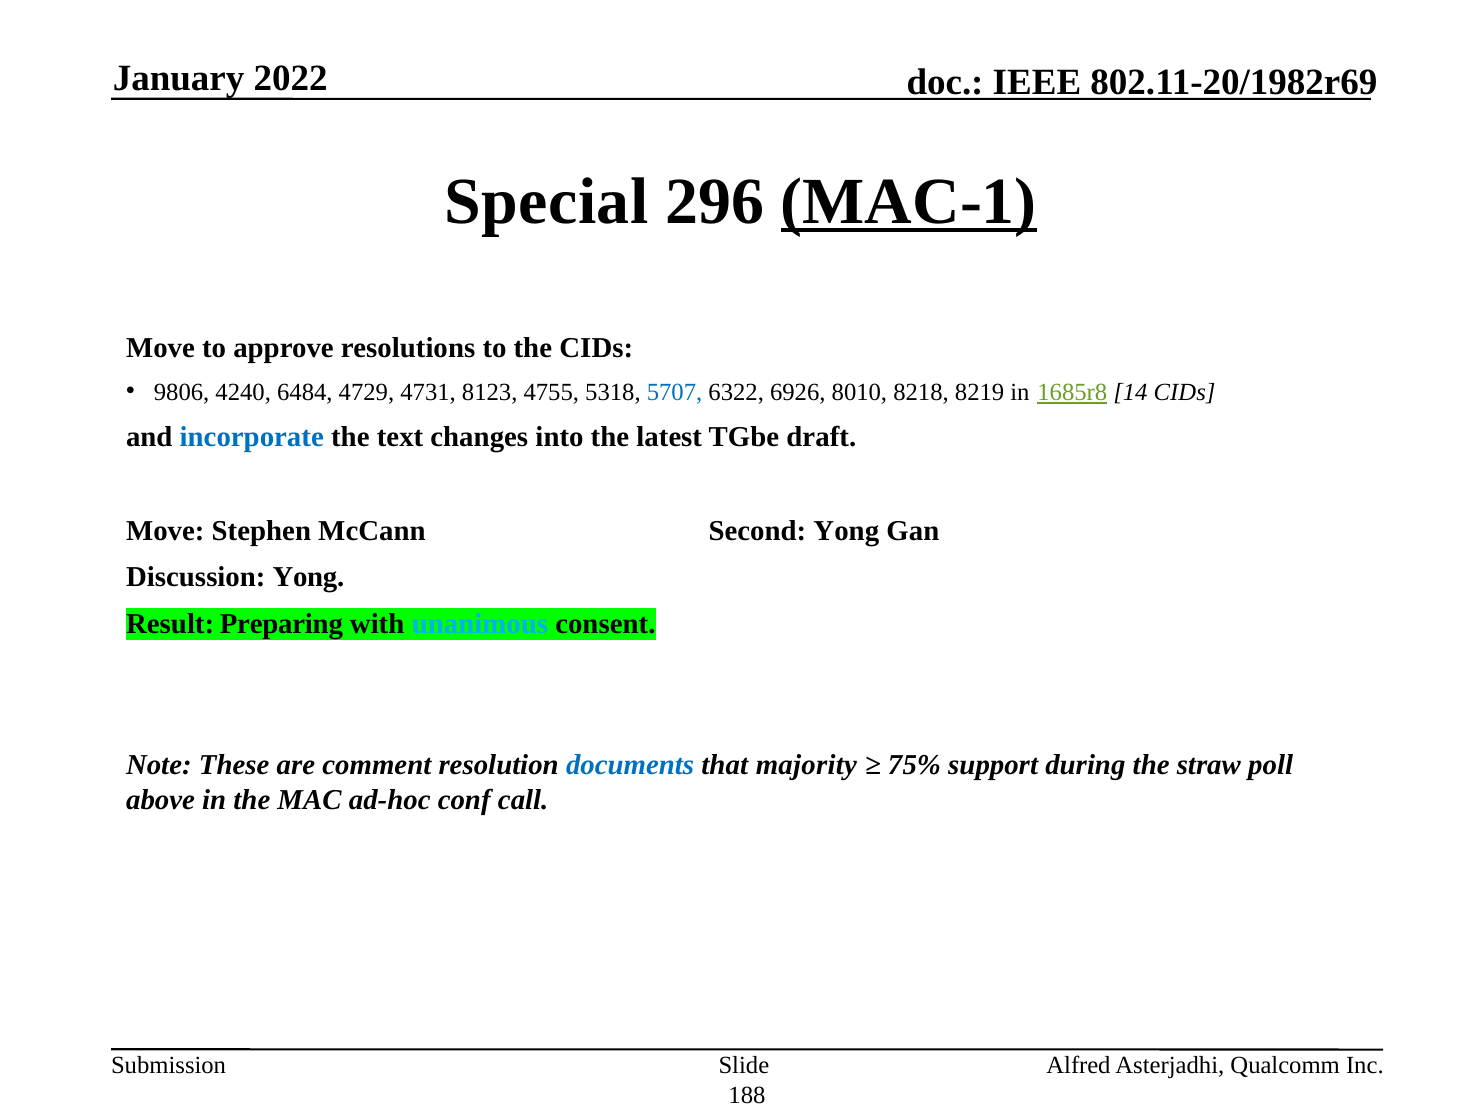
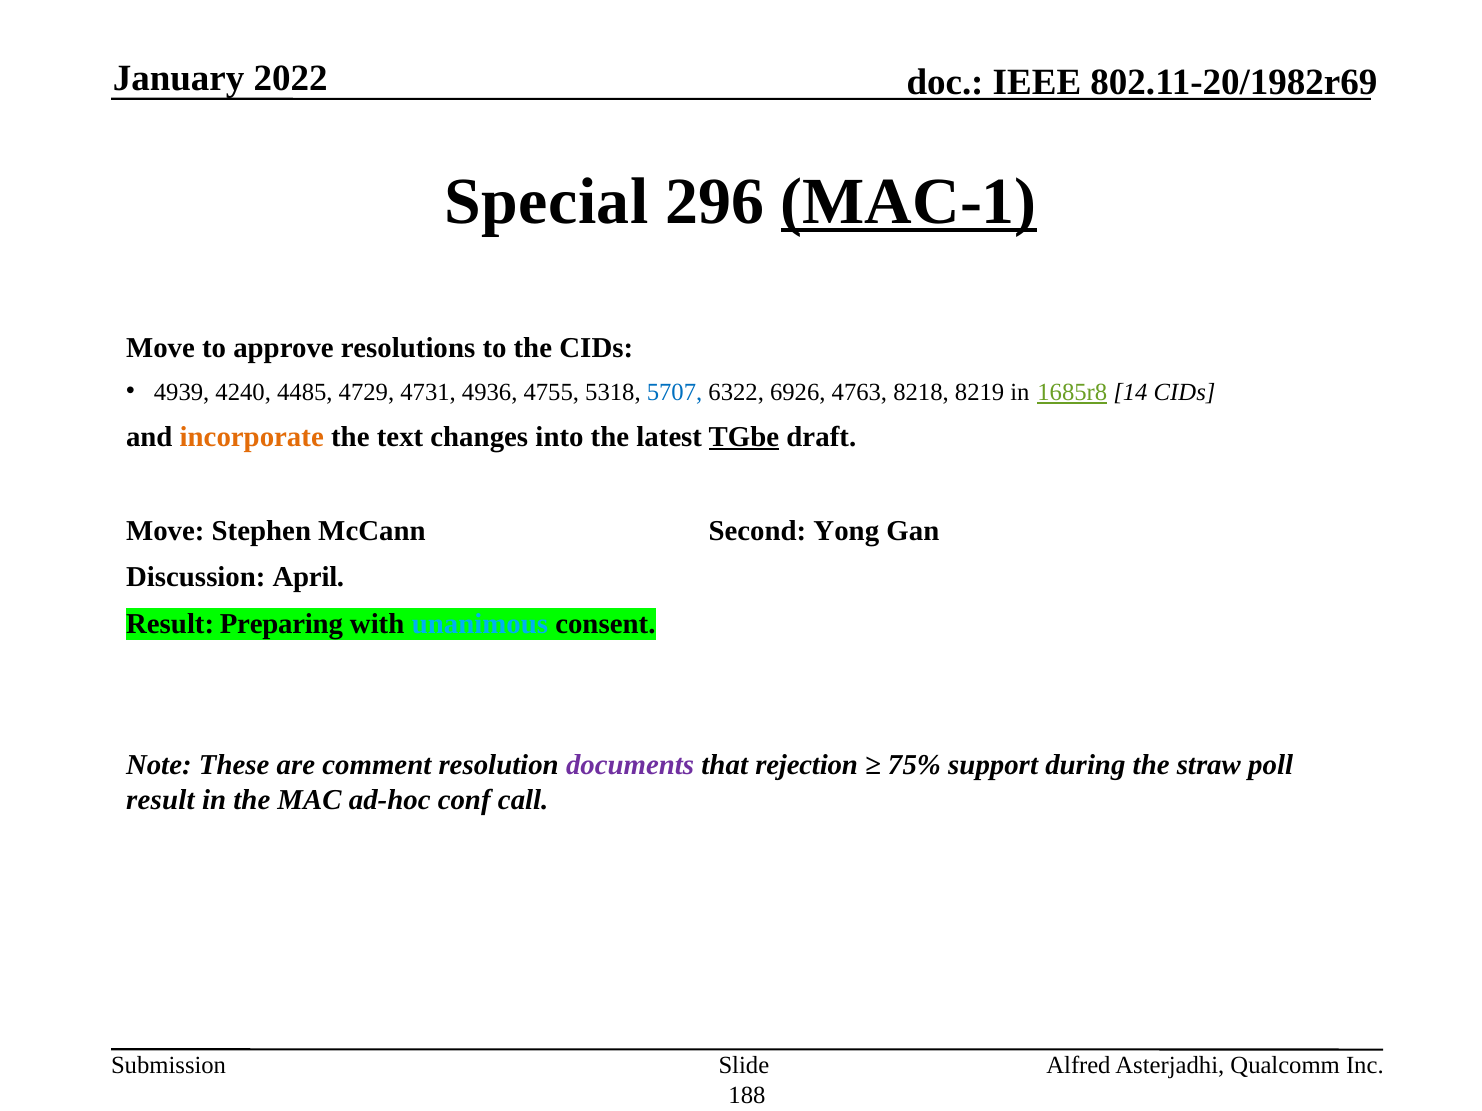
9806: 9806 -> 4939 (182, 392)
6484: 6484 -> 4485 (305, 392)
8123: 8123 -> 4936 (490, 392)
8010: 8010 -> 4763 (859, 392)
incorporate colour: blue -> orange (252, 437)
TGbe underline: none -> present (744, 437)
Discussion Yong: Yong -> April (308, 578)
documents colour: blue -> purple (630, 766)
majority: majority -> rejection (807, 766)
above: above -> result (160, 800)
